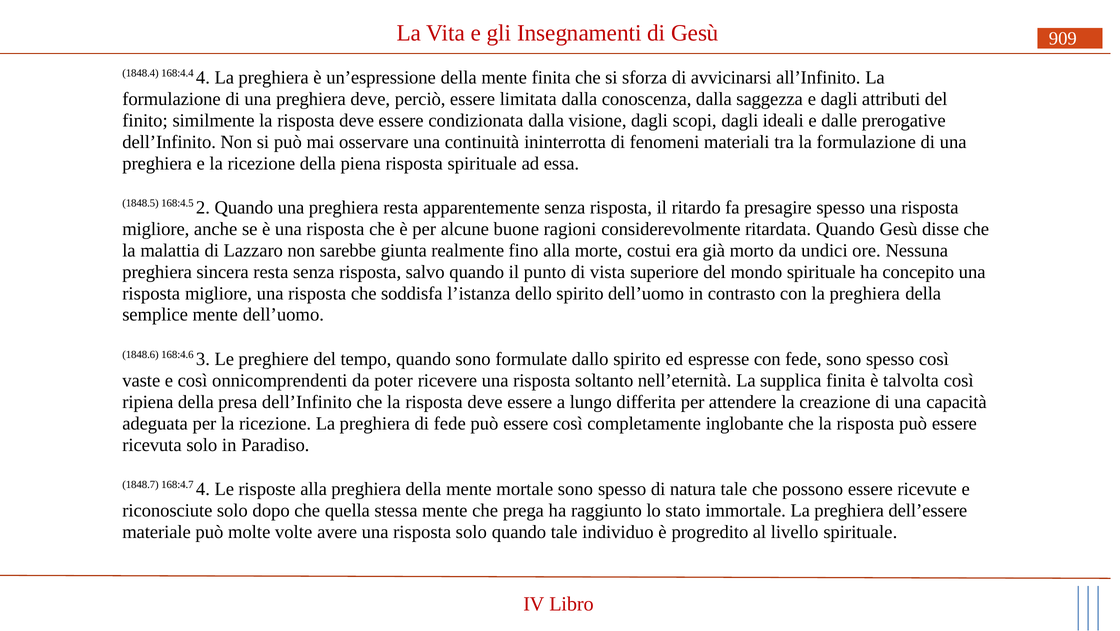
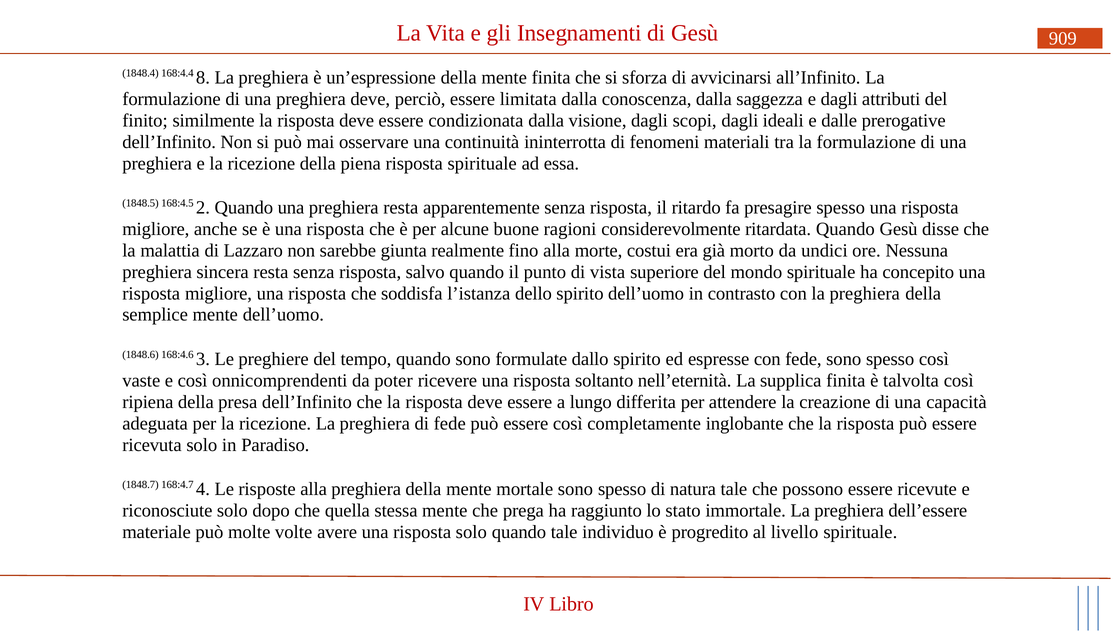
168:4.4 4: 4 -> 8 (203, 77)
